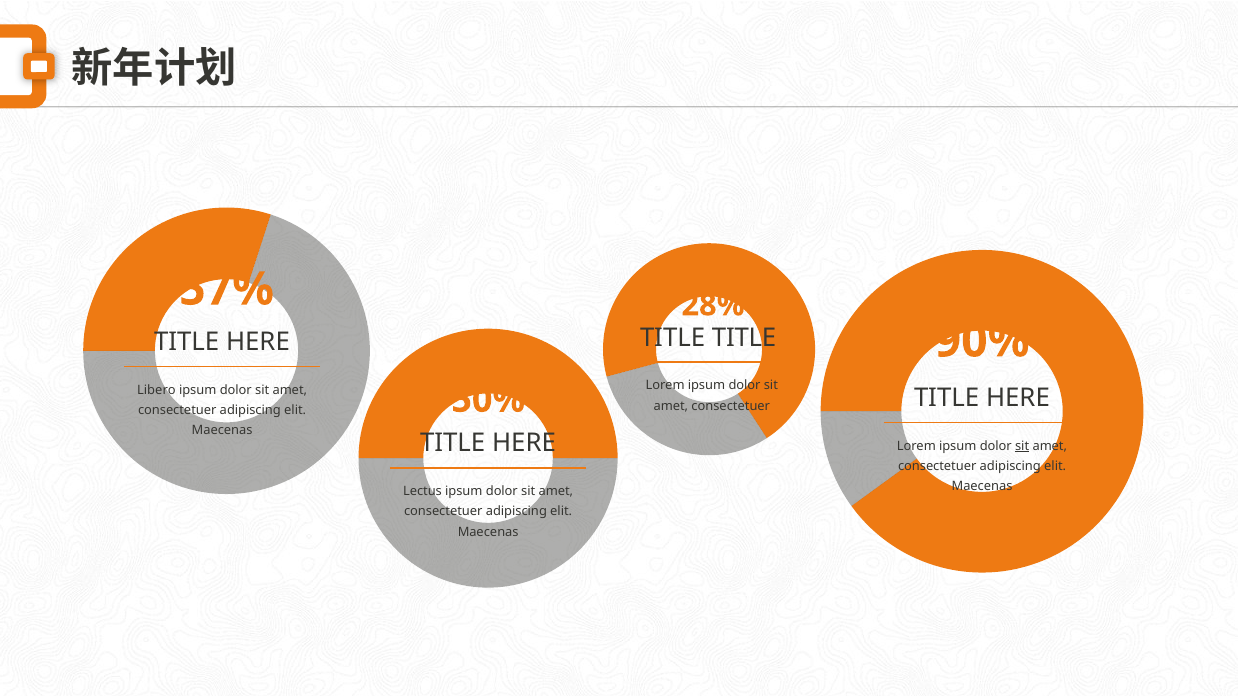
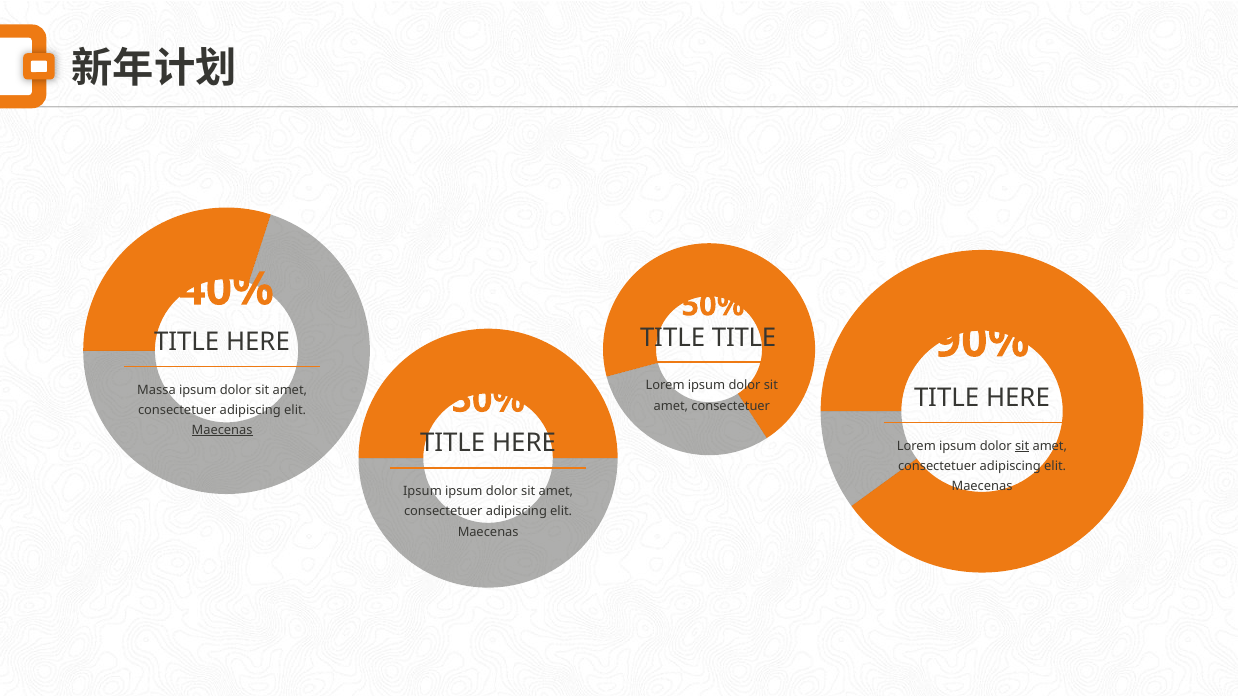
57%: 57% -> 40% (227, 289)
28%: 28% -> 50% (713, 305)
Libero: Libero -> Massa (156, 390)
Maecenas underline: none -> present (222, 430)
Lectus: Lectus -> Ipsum (422, 492)
